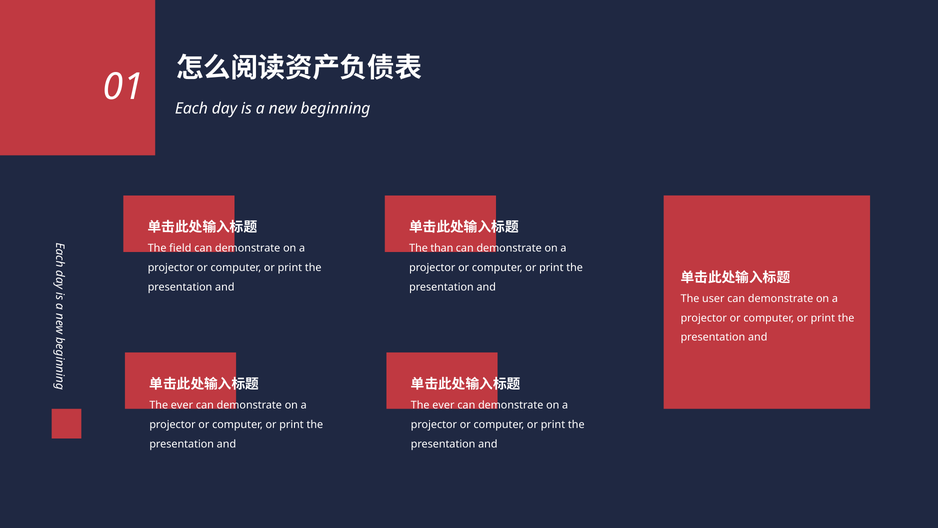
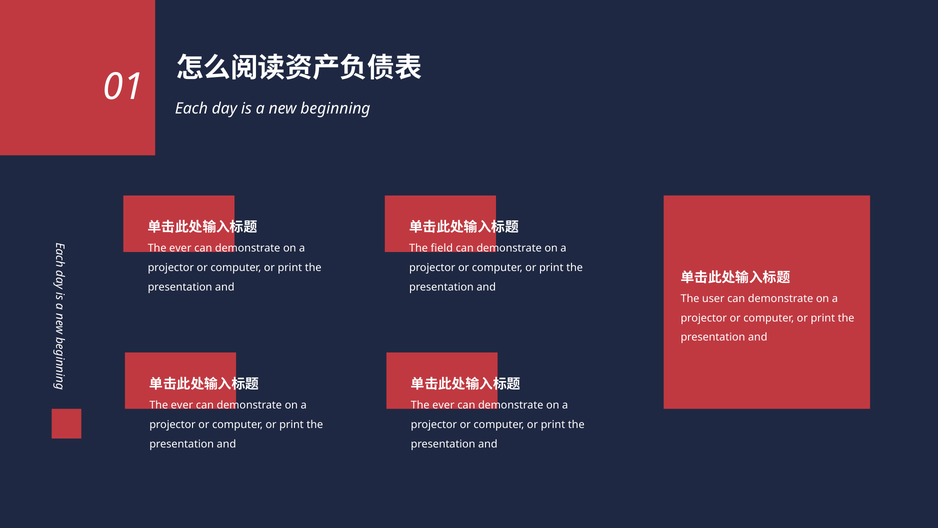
field: field -> ever (180, 248)
than: than -> field (442, 248)
